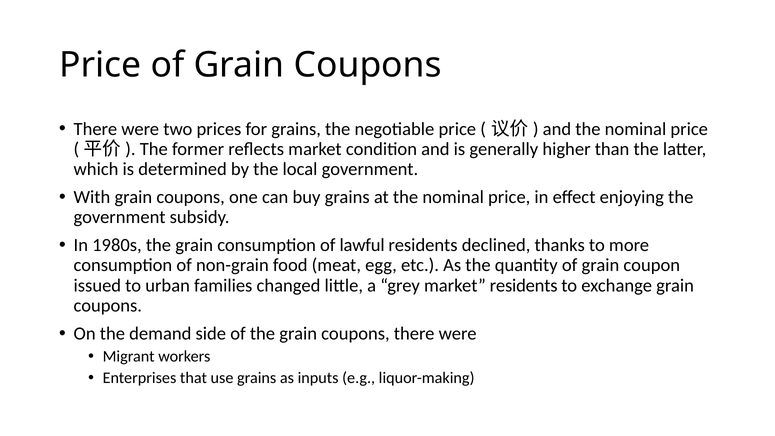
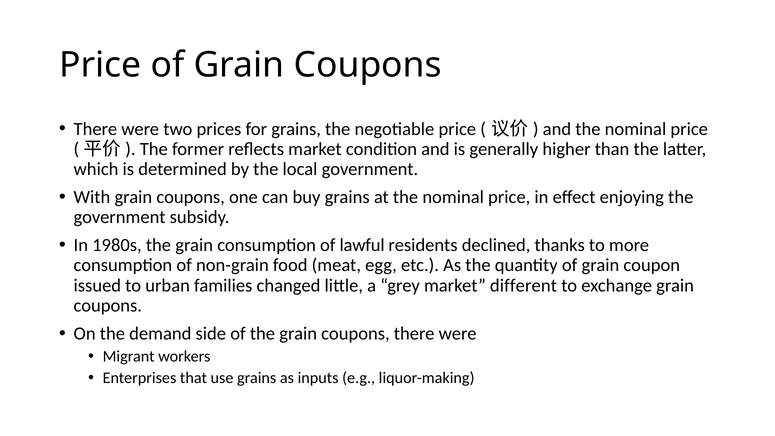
market residents: residents -> different (523, 285)
